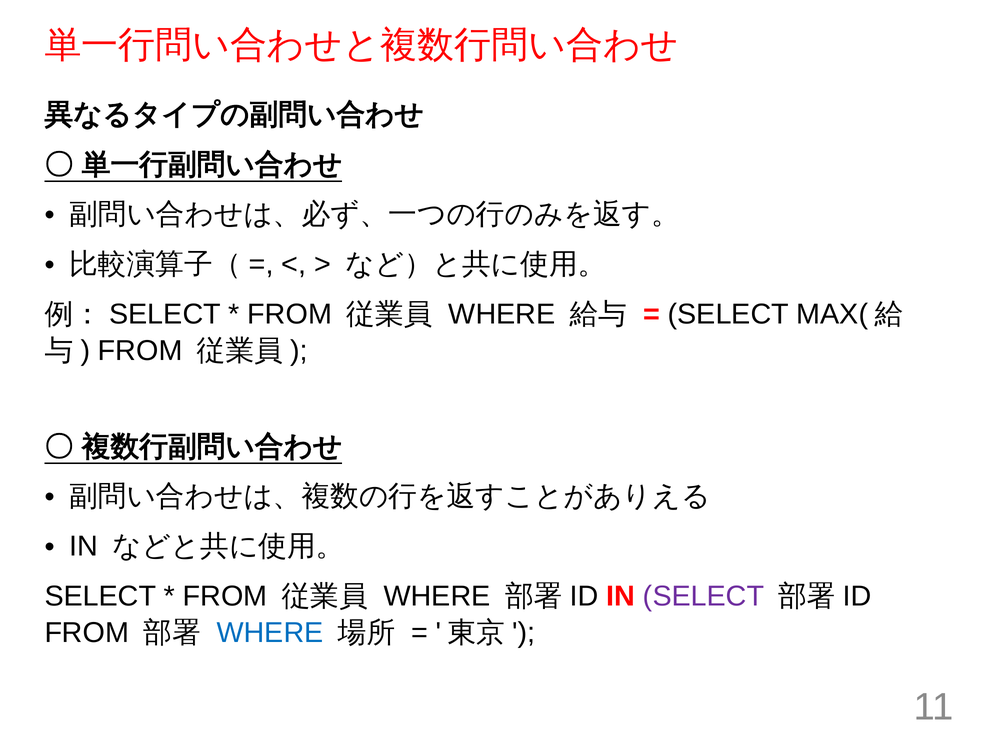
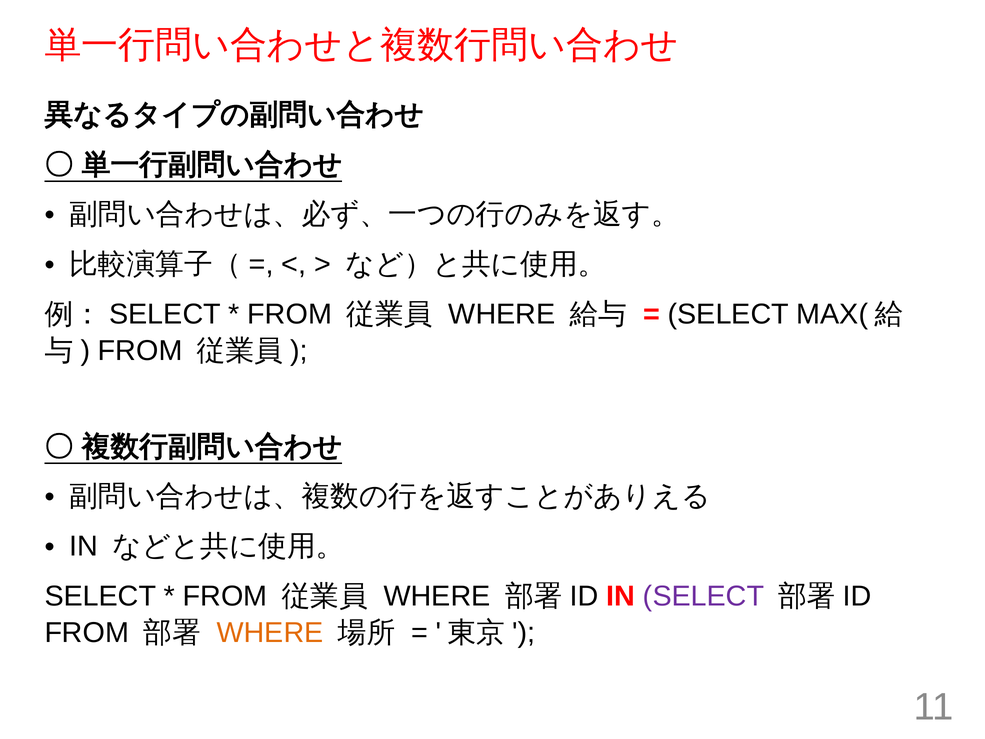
WHERE colour: blue -> orange (270, 633)
